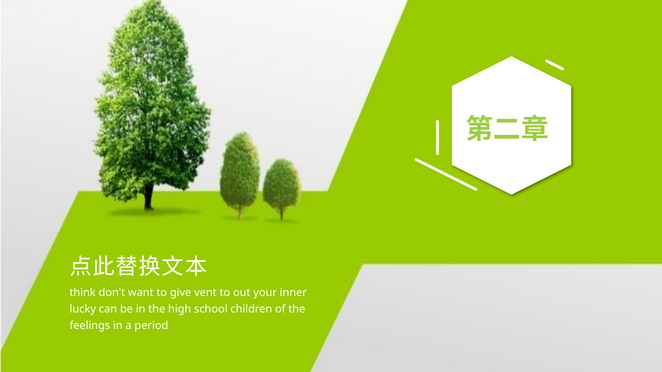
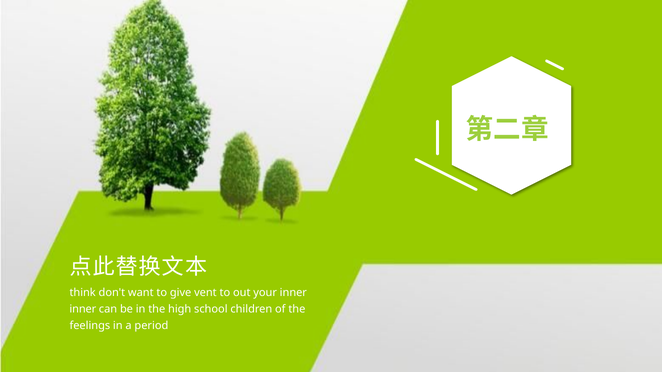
lucky: lucky -> inner (83, 309)
